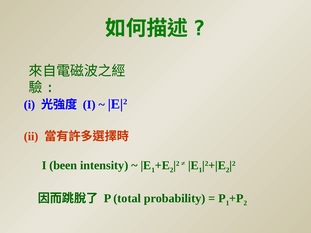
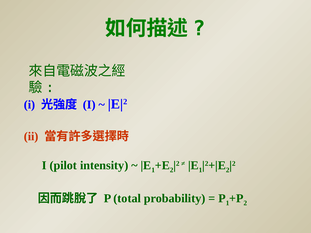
been: been -> pilot (63, 166)
